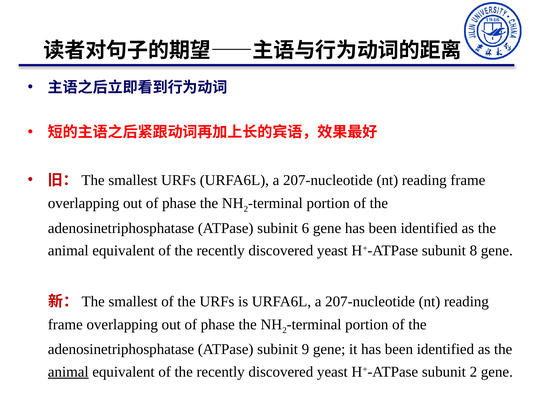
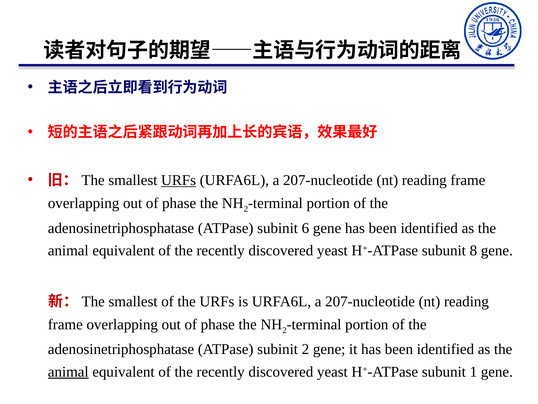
URFs underline: none -> present (179, 180)
subinit 9: 9 -> 2 (305, 349)
subunit 2: 2 -> 1 (473, 371)
